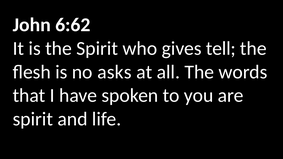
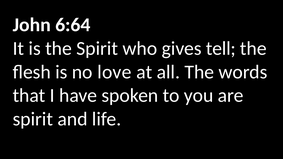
6:62: 6:62 -> 6:64 (73, 25)
asks: asks -> love (114, 72)
